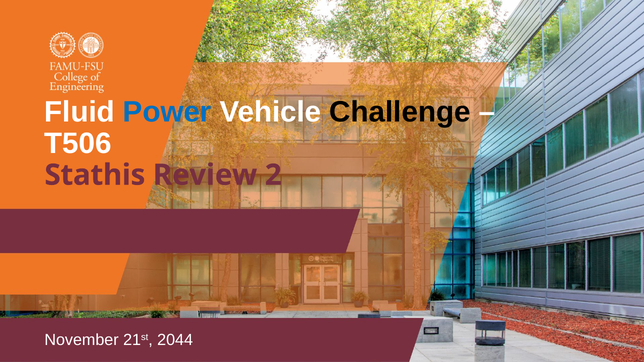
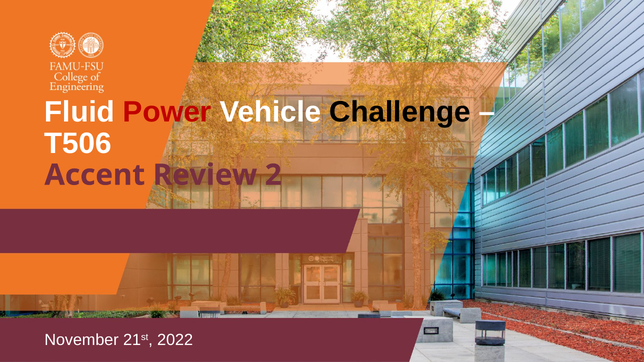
Power colour: blue -> red (167, 112)
Stathis: Stathis -> Accent (95, 175)
2044: 2044 -> 2022 (175, 340)
